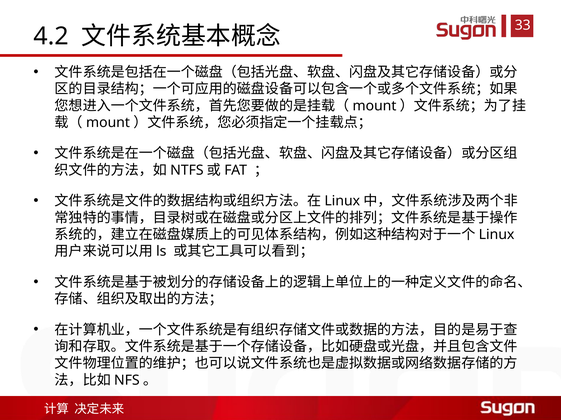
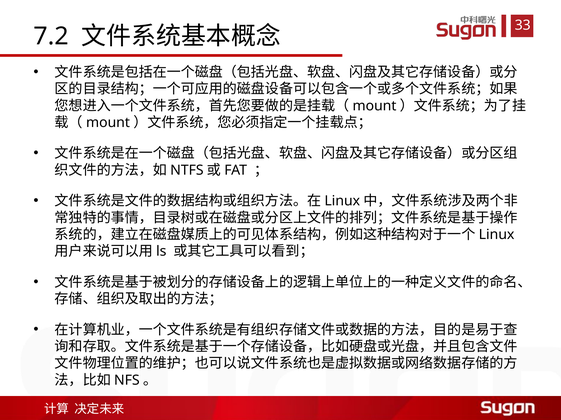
4.2: 4.2 -> 7.2 (51, 36)
